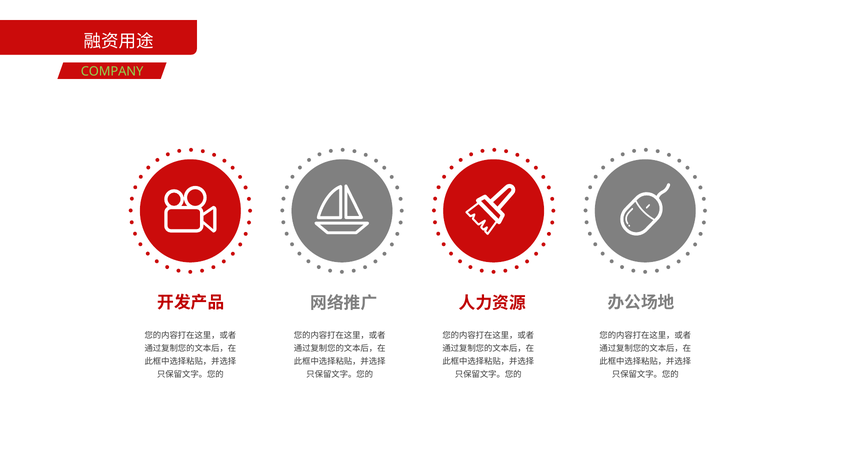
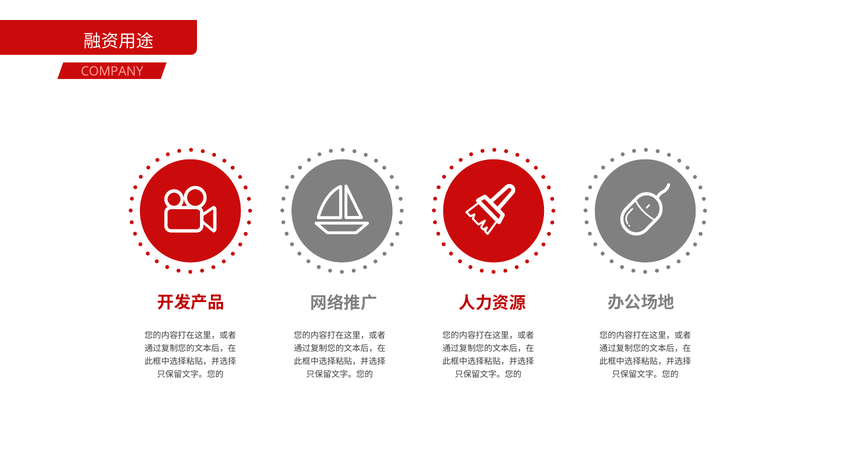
COMPANY colour: light green -> pink (112, 72)
